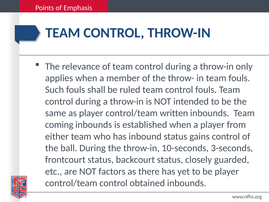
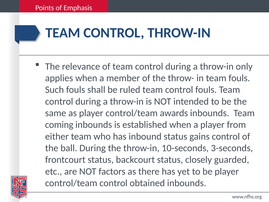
written: written -> awards (174, 113)
